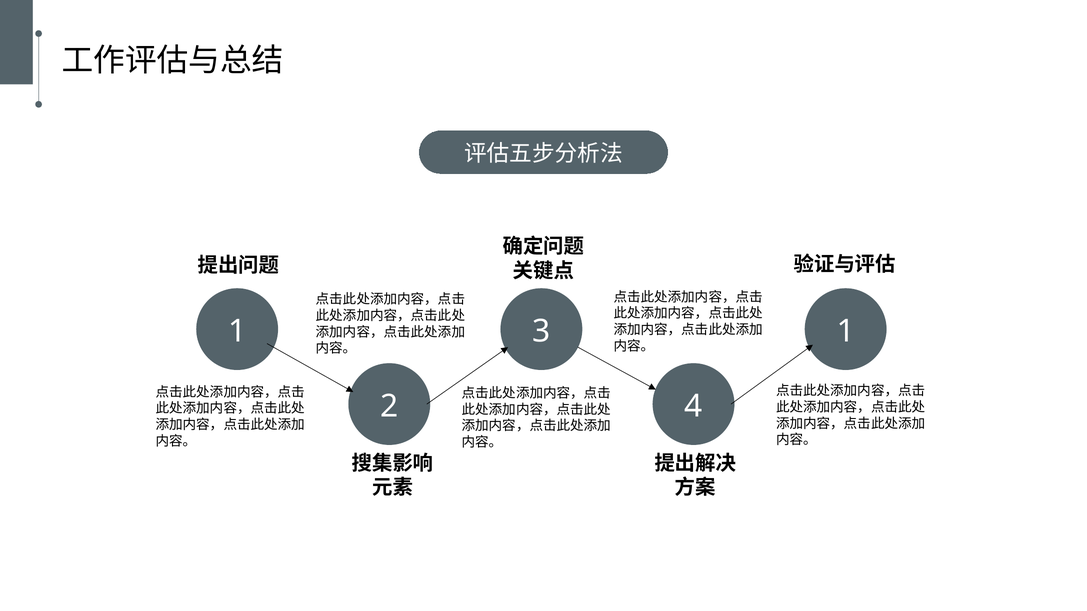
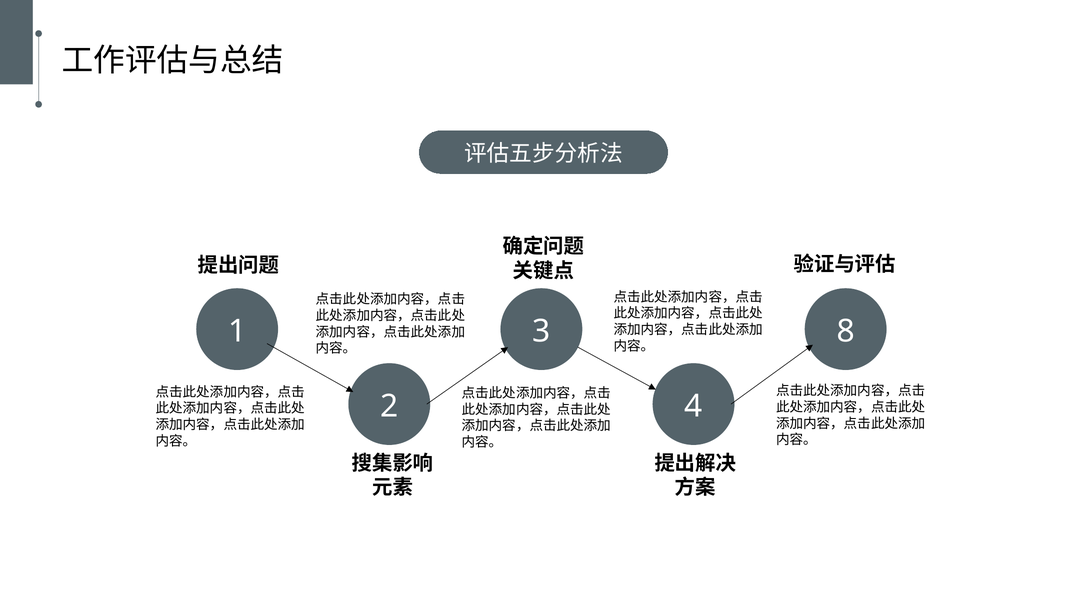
3 1: 1 -> 8 (846, 332)
